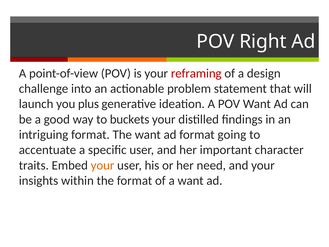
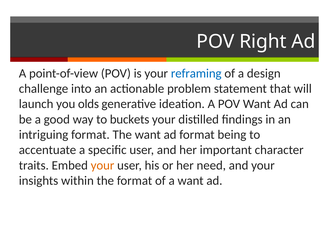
reframing colour: red -> blue (196, 73)
plus: plus -> olds (88, 104)
going: going -> being (232, 135)
